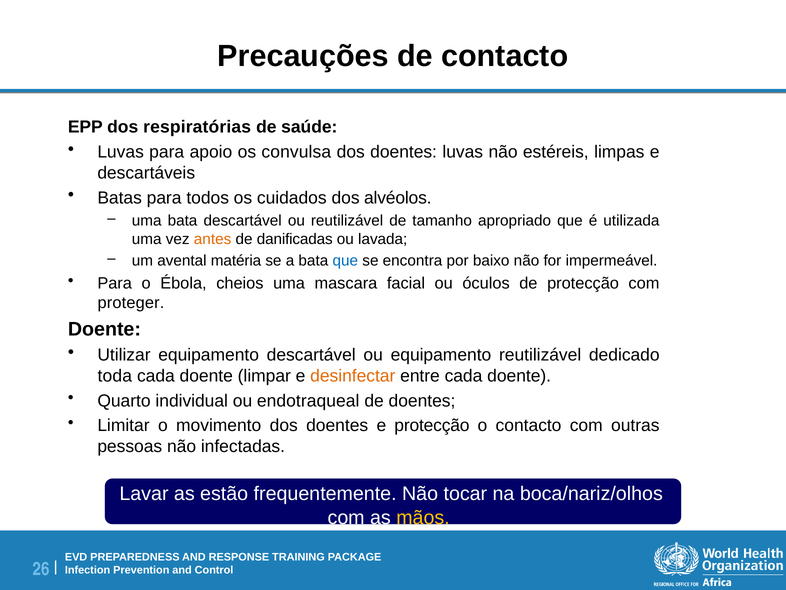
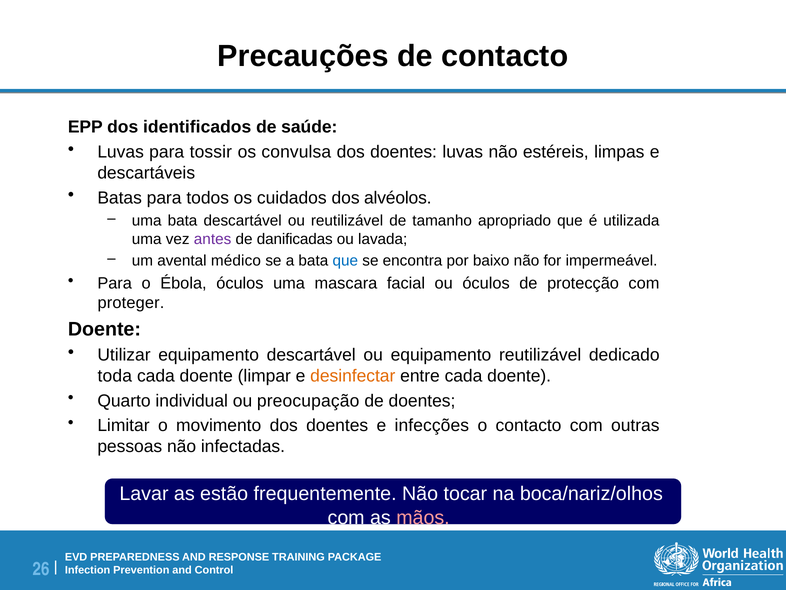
respiratórias: respiratórias -> identificados (197, 127)
apoio: apoio -> tossir (211, 152)
antes colour: orange -> purple (213, 239)
matéria: matéria -> médico (236, 260)
Ébola cheios: cheios -> óculos (240, 283)
endotraqueal: endotraqueal -> preocupação (308, 400)
e protecção: protecção -> infecções (432, 425)
mãos colour: yellow -> pink (423, 517)
